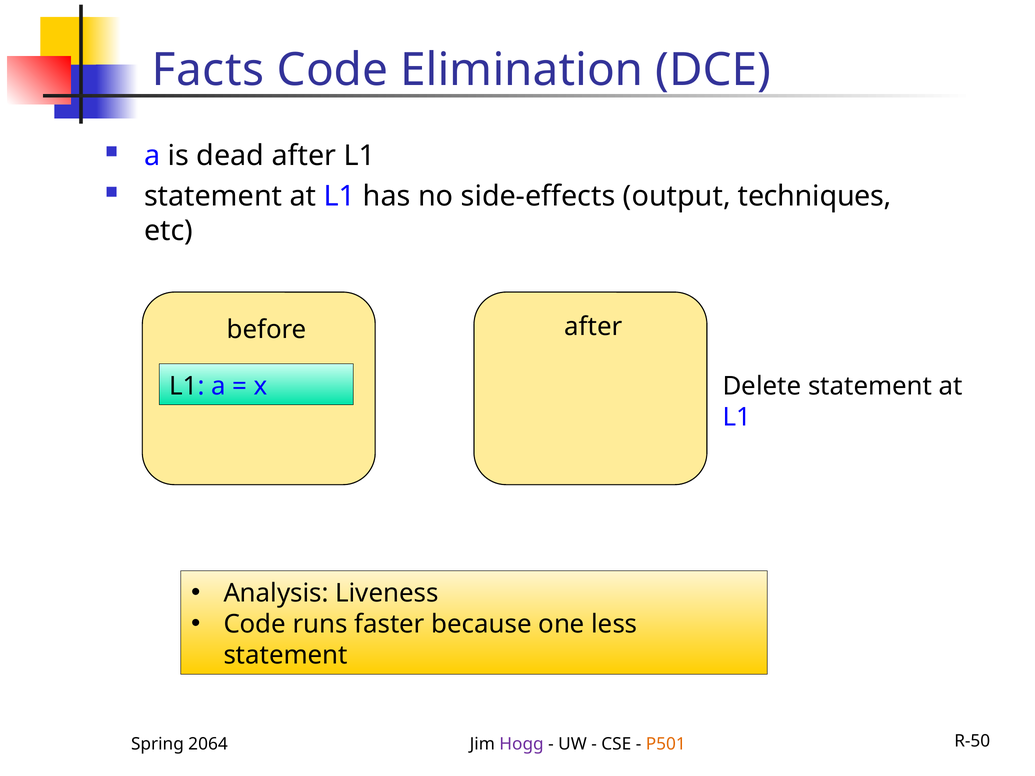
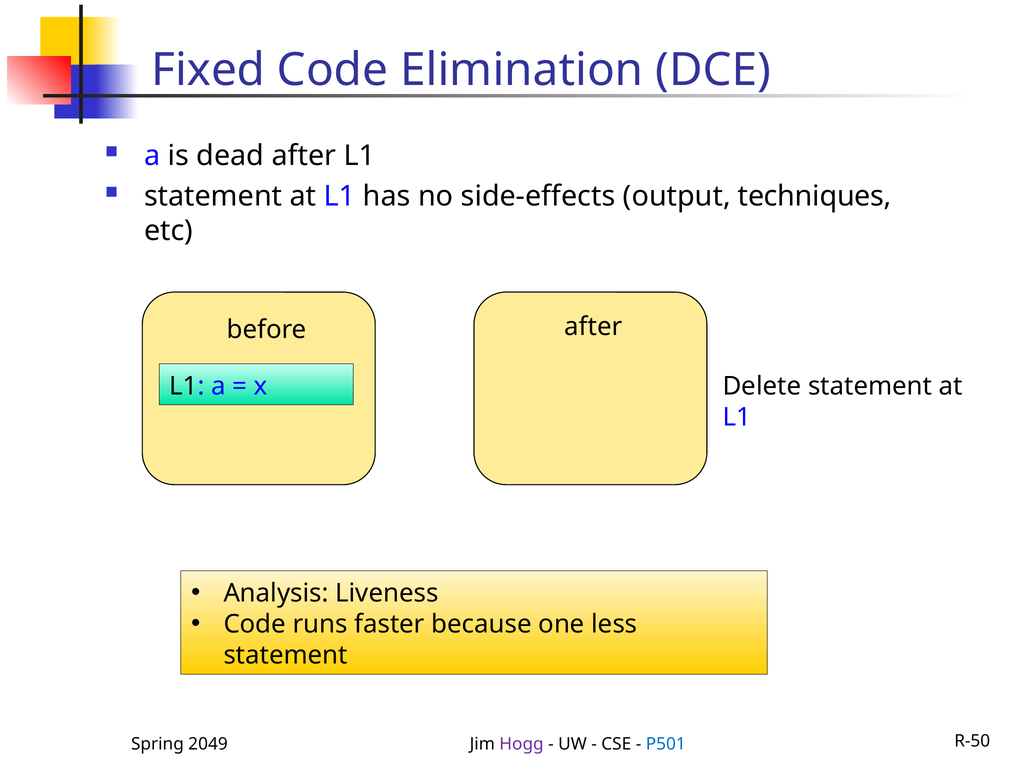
Facts: Facts -> Fixed (208, 70)
2064: 2064 -> 2049 (208, 744)
P501 colour: orange -> blue (666, 744)
